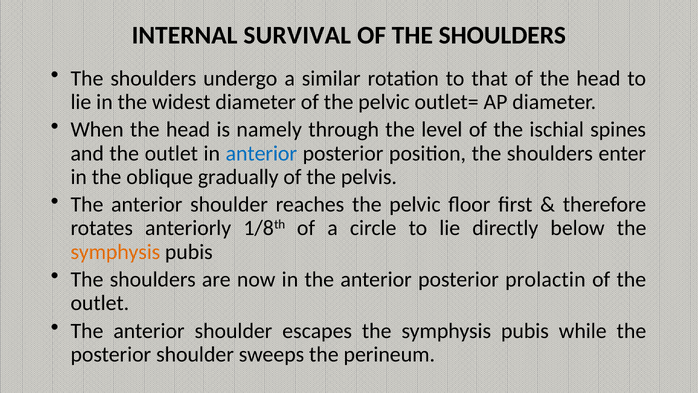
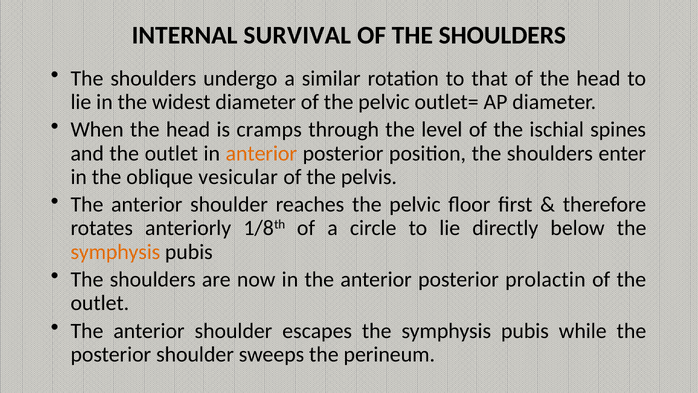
namely: namely -> cramps (269, 130)
anterior colour: blue -> orange (261, 153)
gradually: gradually -> vesicular (238, 177)
